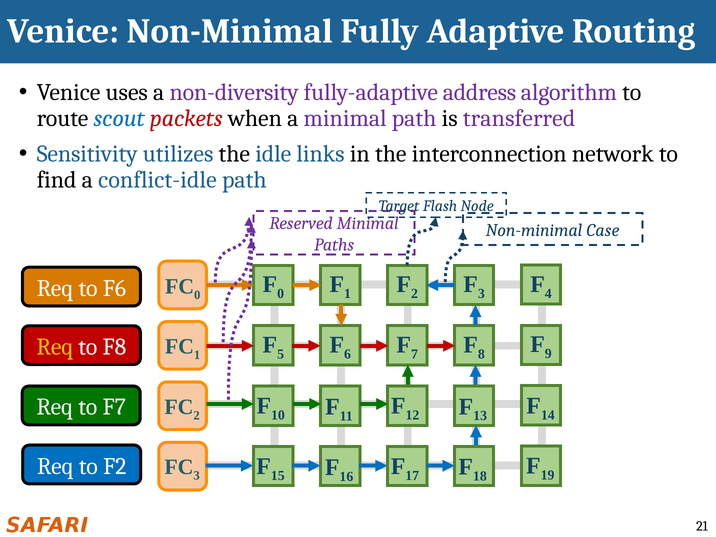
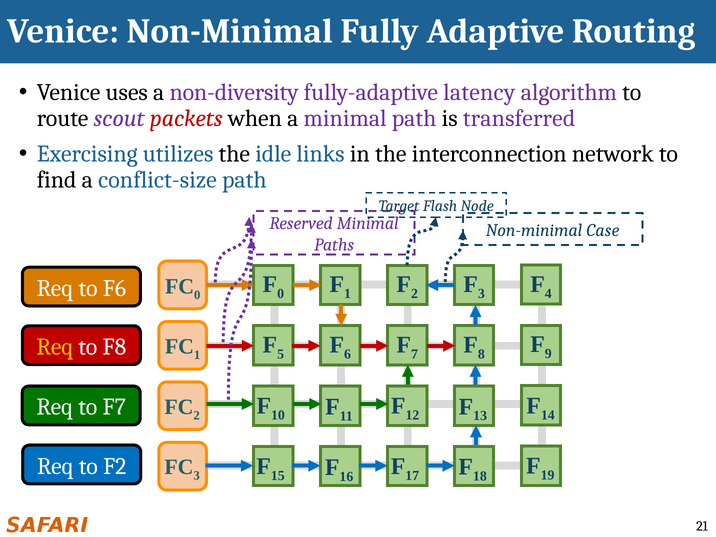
address: address -> latency (479, 92)
scout colour: blue -> purple (119, 118)
Sensitivity: Sensitivity -> Exercising (87, 154)
conflict-idle: conflict-idle -> conflict-size (157, 180)
